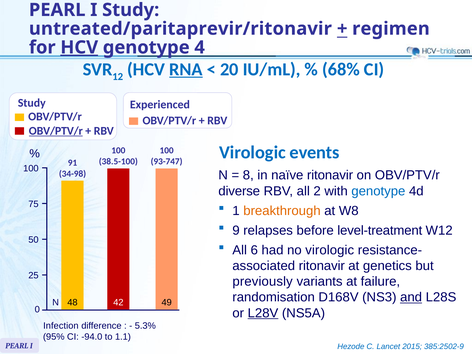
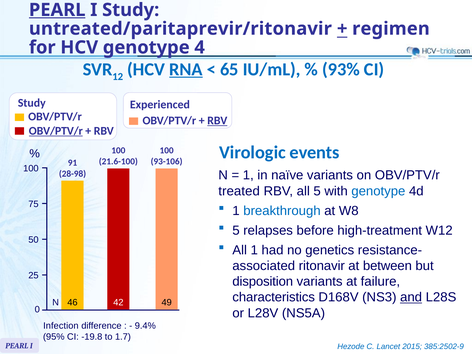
PEARL underline: none -> present (57, 10)
HCV underline: present -> none (79, 47)
20: 20 -> 65 (229, 69)
68%: 68% -> 93% (341, 69)
RBV underline: none -> present (217, 121)
38.5-100: 38.5-100 -> 21.6-100 (118, 162)
93-747: 93-747 -> 93-106 (167, 162)
8: 8 -> 1 (248, 175)
naïve ritonavir: ritonavir -> variants (330, 175)
34-98: 34-98 -> 28-98 (72, 174)
diverse: diverse -> treated (239, 191)
all 2: 2 -> 5 (317, 191)
breakthrough colour: orange -> blue (282, 211)
9: 9 -> 5 (236, 230)
level-treatment: level-treatment -> high-treatment (380, 230)
All 6: 6 -> 1 (254, 250)
no virologic: virologic -> genetics (330, 250)
genetics: genetics -> between (387, 266)
previously: previously -> disposition (263, 282)
randomisation: randomisation -> characteristics (274, 297)
48: 48 -> 46 (72, 303)
L28V underline: present -> none (263, 313)
5.3%: 5.3% -> 9.4% (145, 326)
-94.0: -94.0 -> -19.8 (92, 337)
1.1: 1.1 -> 1.7 (123, 337)
